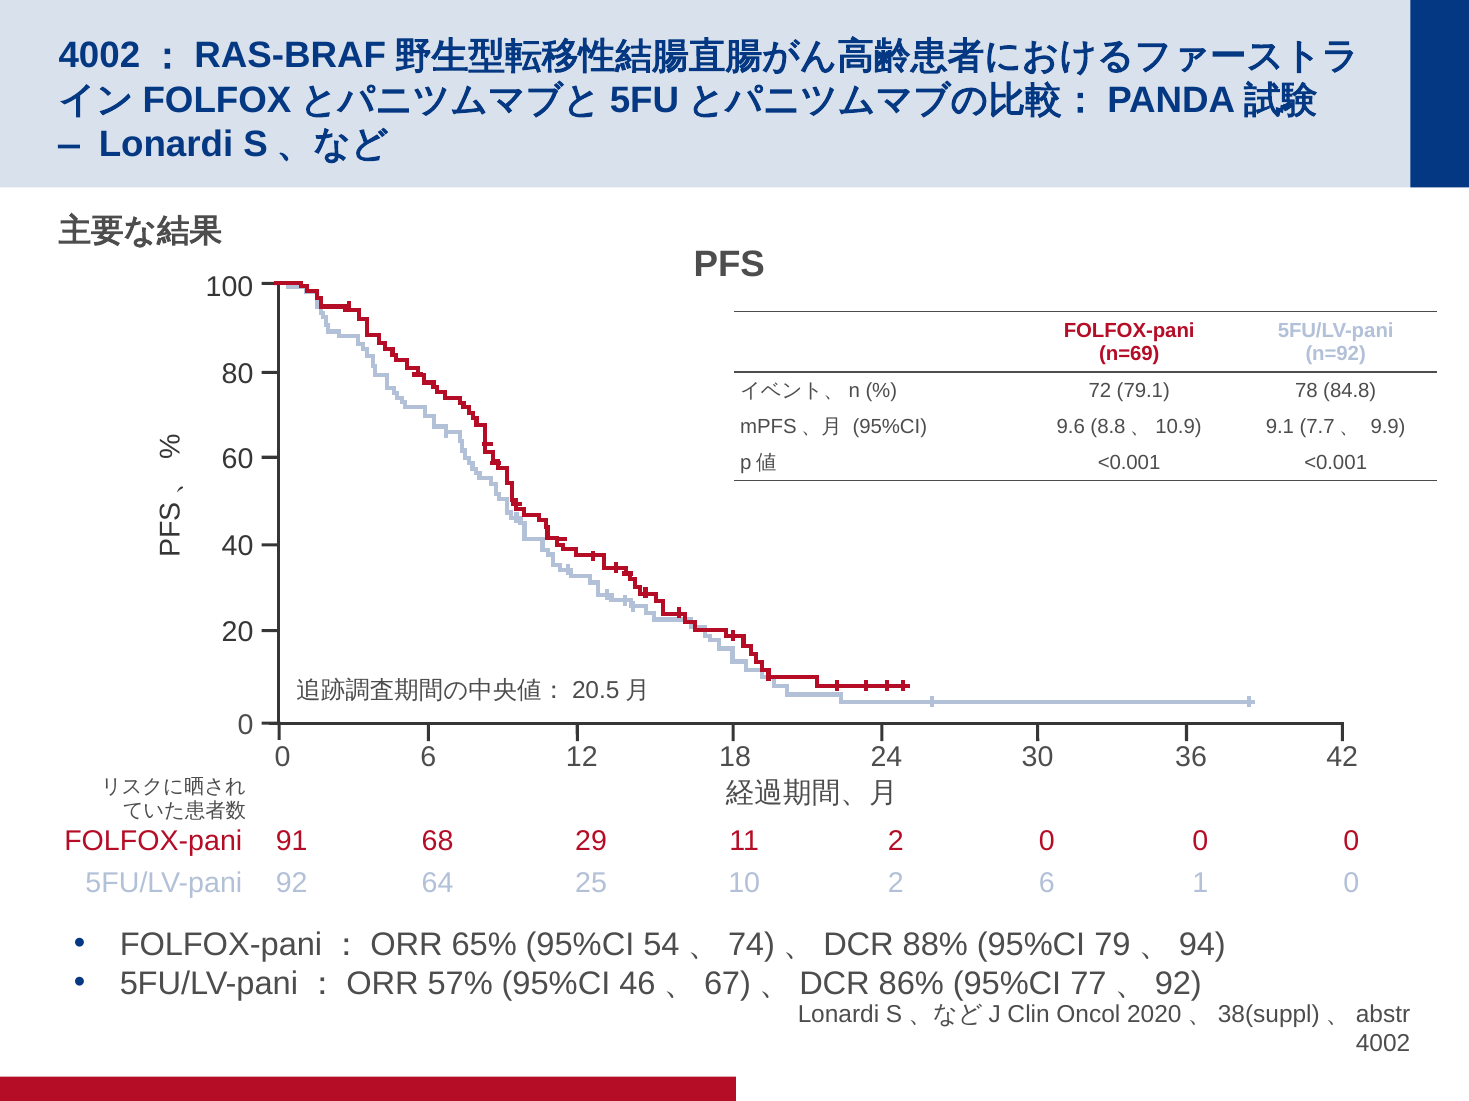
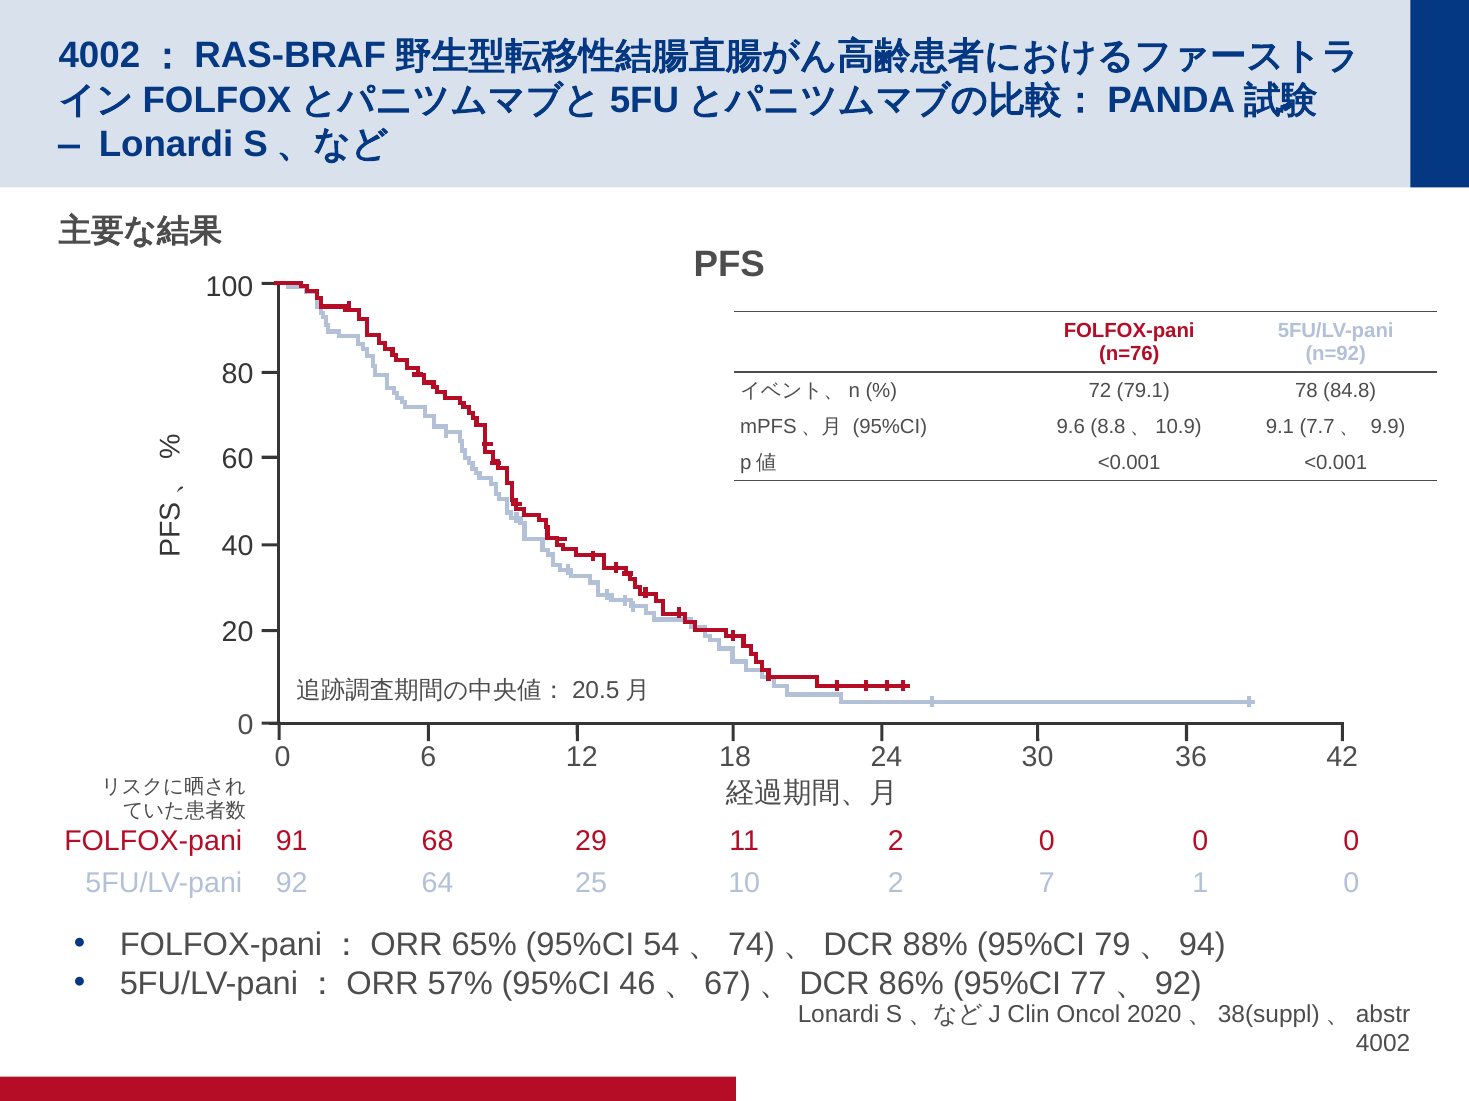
n=69: n=69 -> n=76 (1129, 354)
2 6: 6 -> 7 (1047, 884)
